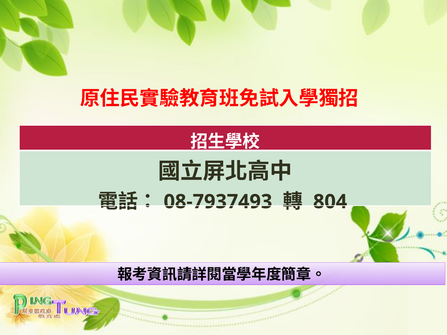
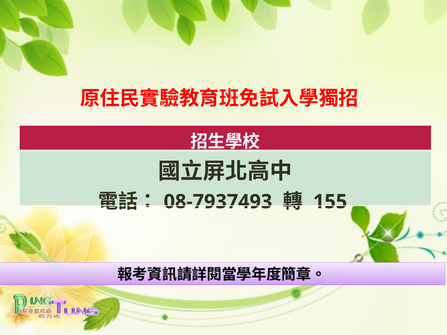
804: 804 -> 155 (330, 202)
